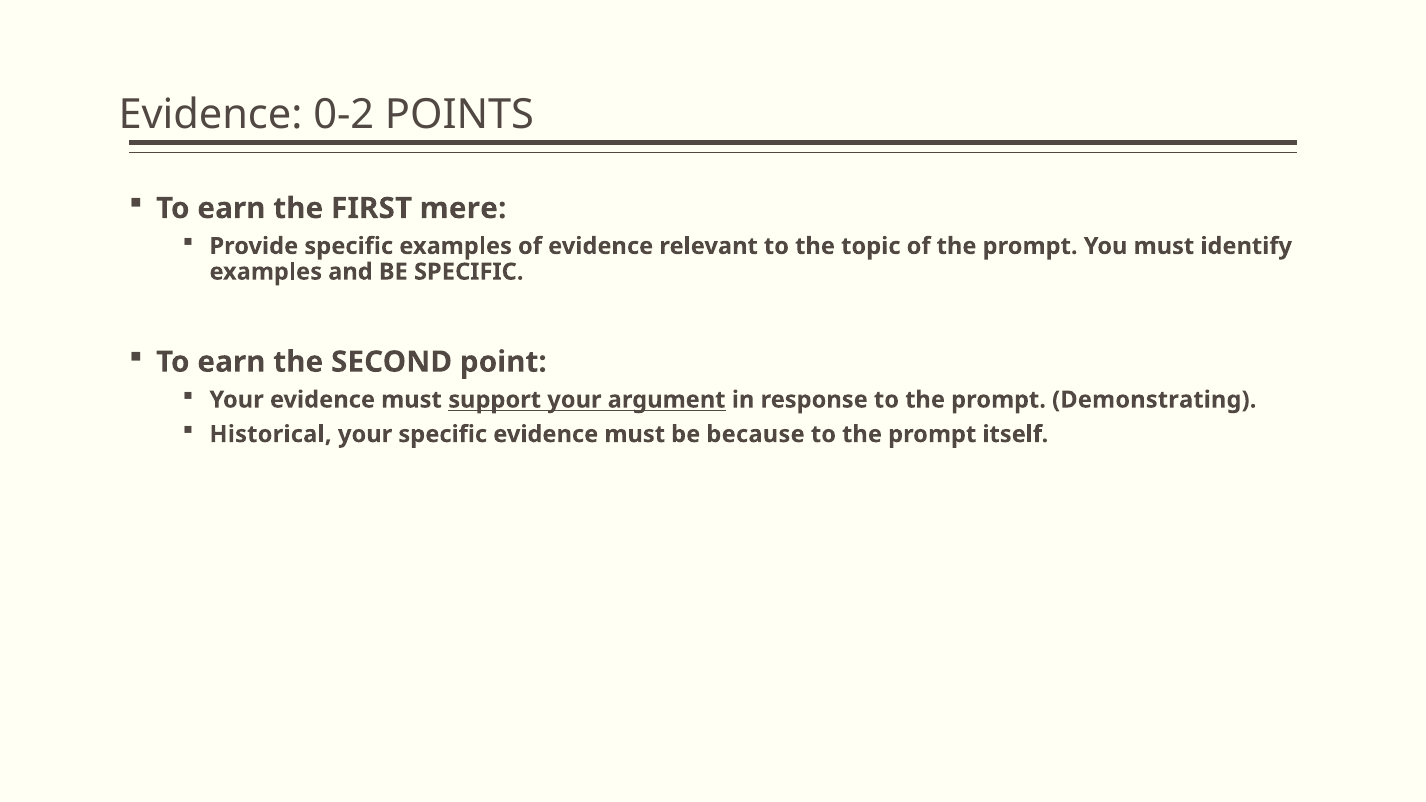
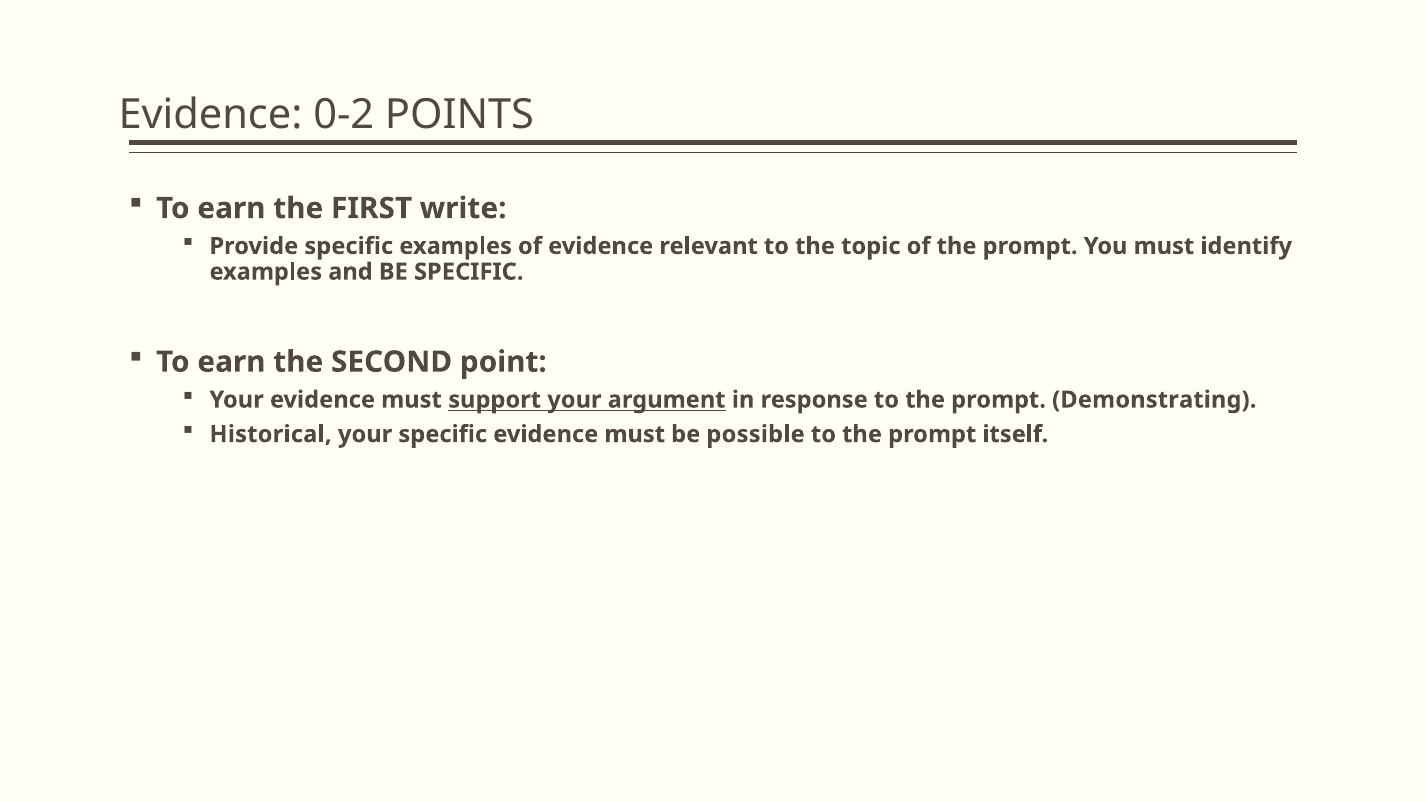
mere: mere -> write (463, 208)
because: because -> possible (756, 434)
